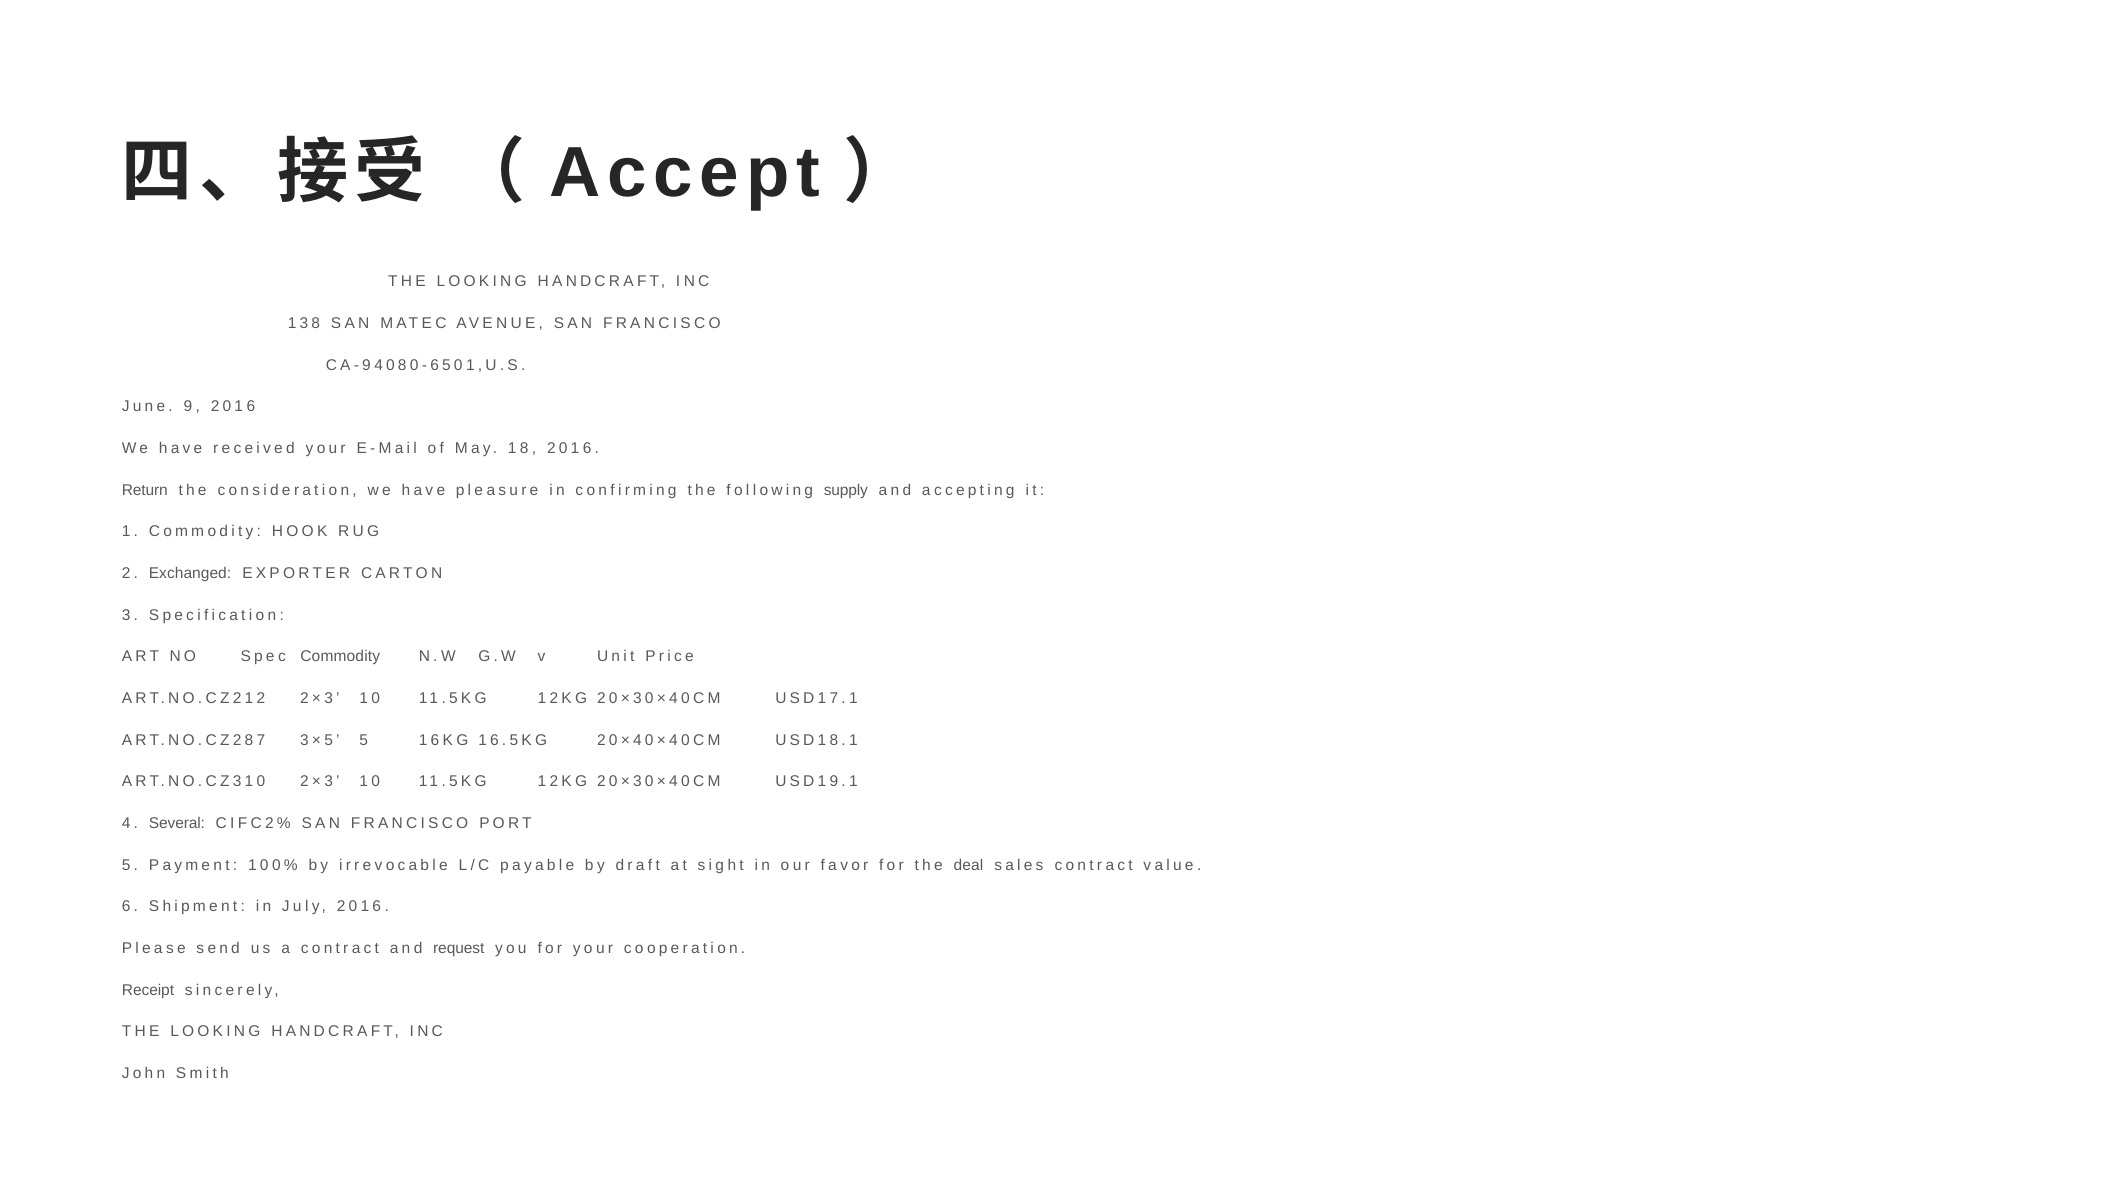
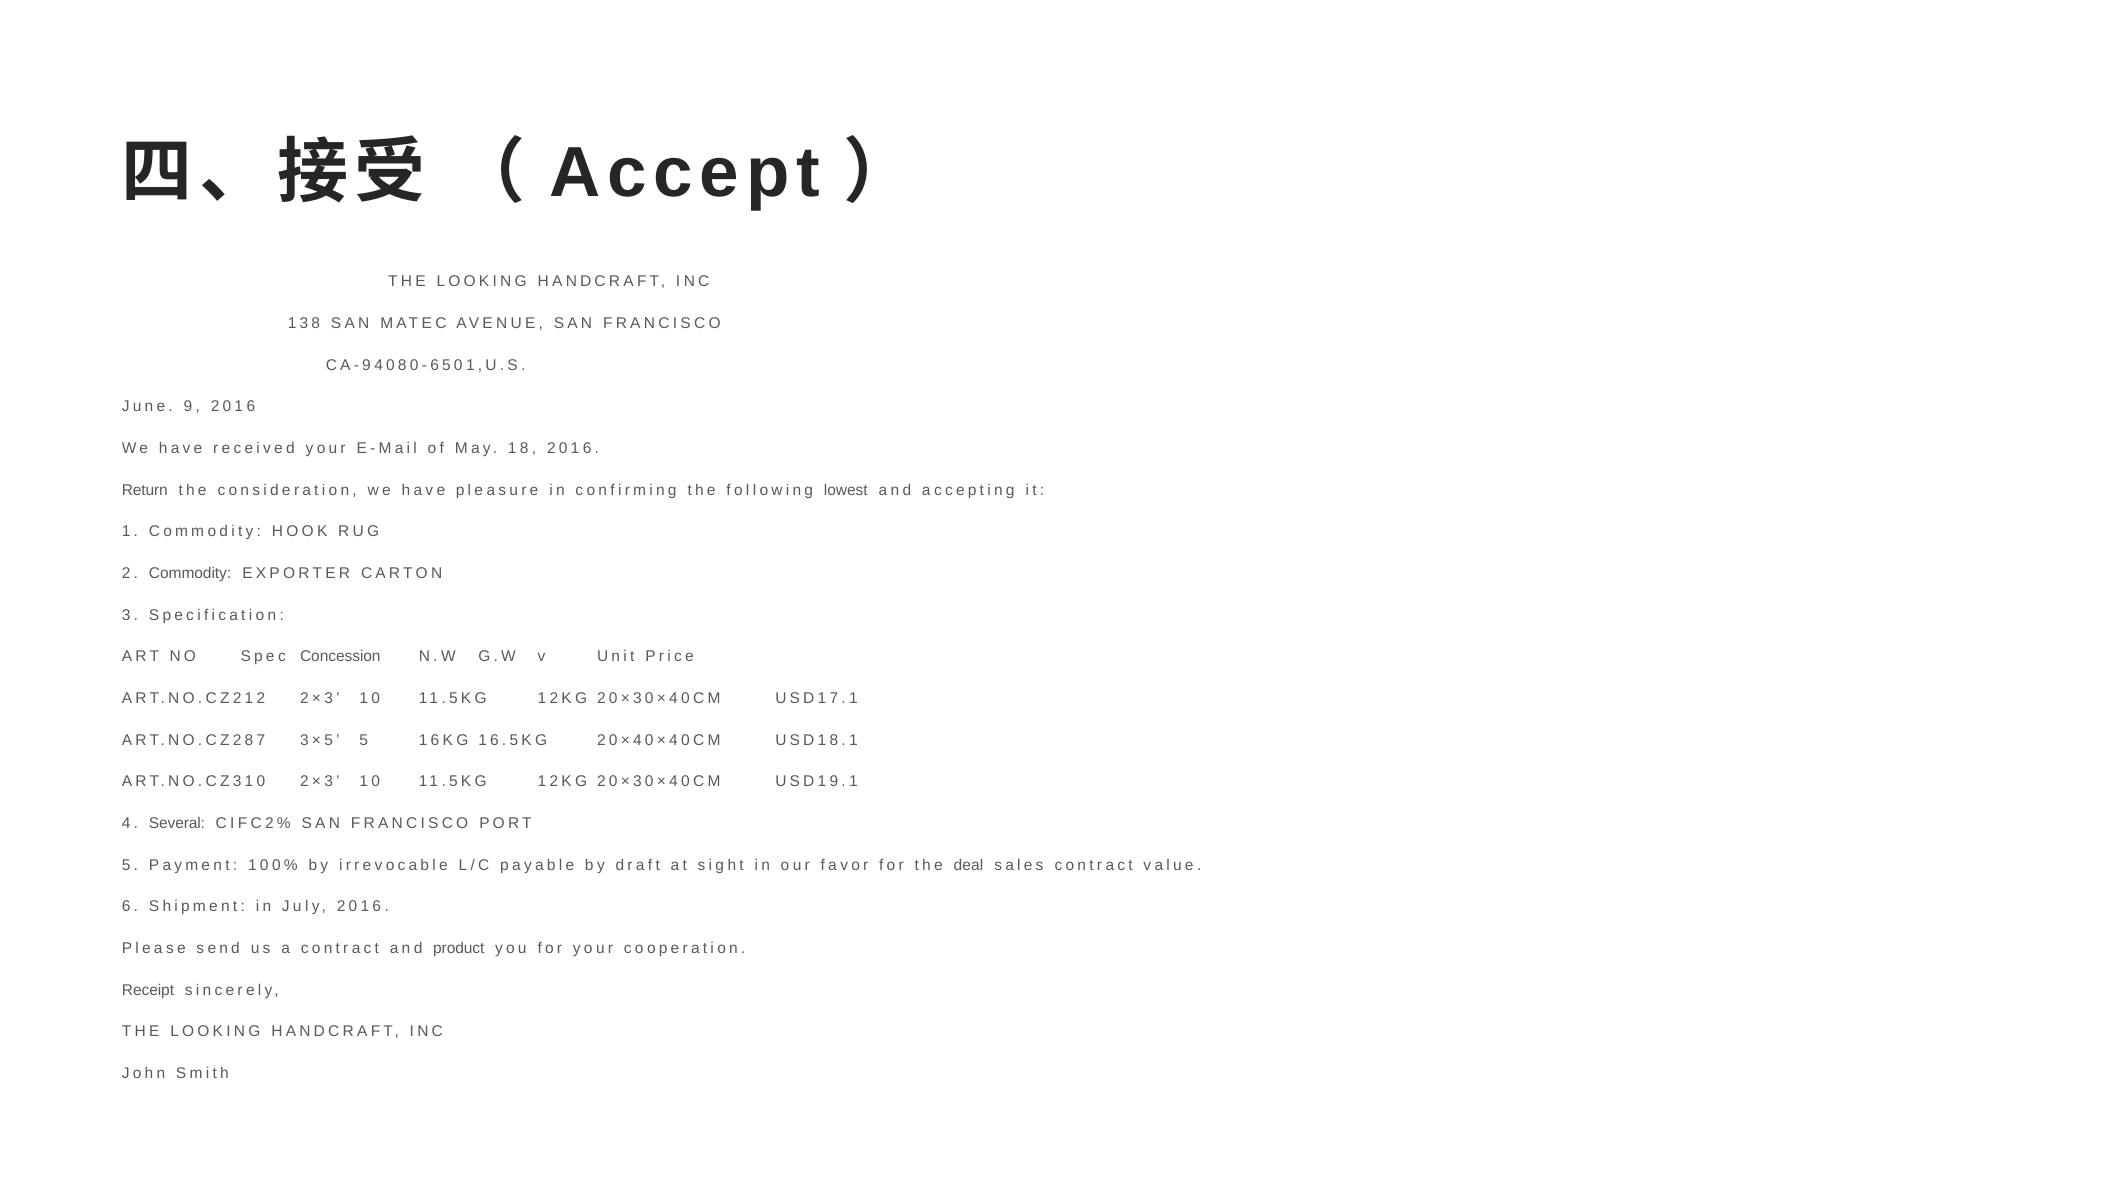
supply: supply -> lowest (846, 490)
2 Exchanged: Exchanged -> Commodity (190, 573)
Spec Commodity: Commodity -> Concession (340, 657)
request: request -> product (459, 948)
